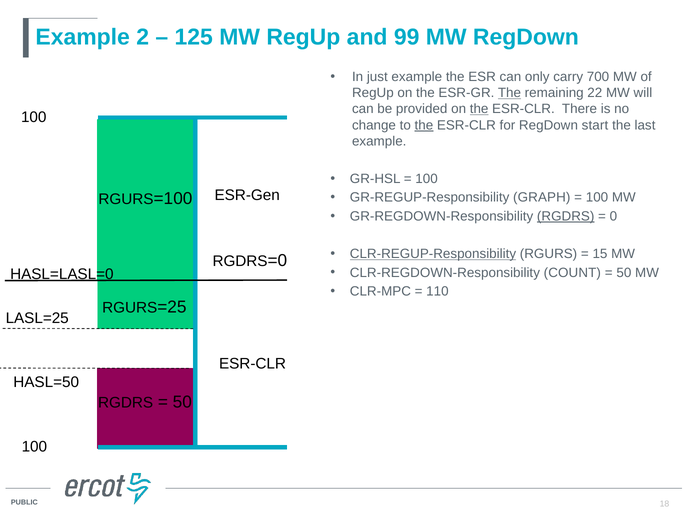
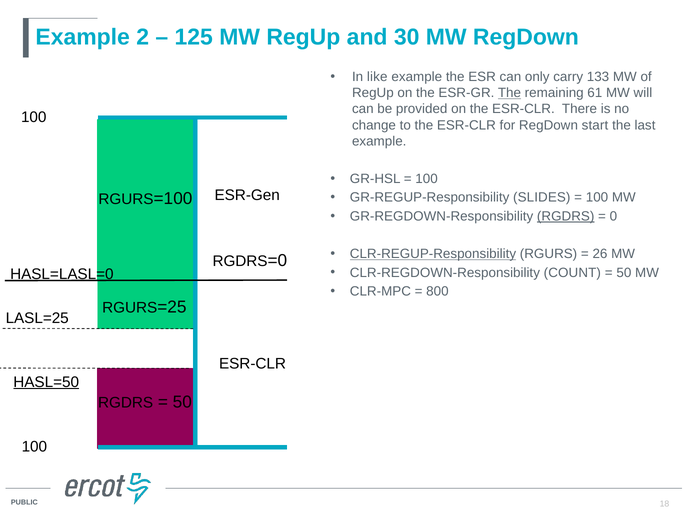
99: 99 -> 30 (407, 37)
just: just -> like (377, 77)
700: 700 -> 133 (598, 77)
22: 22 -> 61 (595, 93)
the underline: present -> none (479, 109)
the underline: present -> none (424, 125)
GRAPH: GRAPH -> SLIDES (542, 197)
15: 15 -> 26 (600, 254)
110: 110 -> 800 (437, 291)
HASL=50 underline: none -> present (46, 382)
